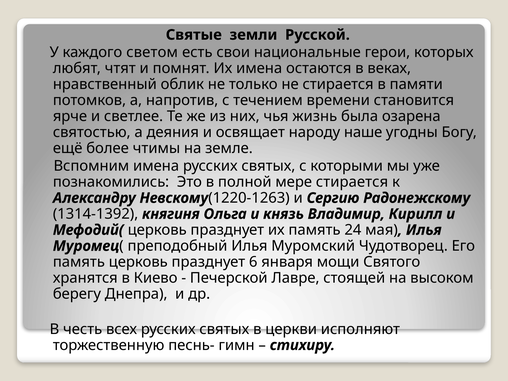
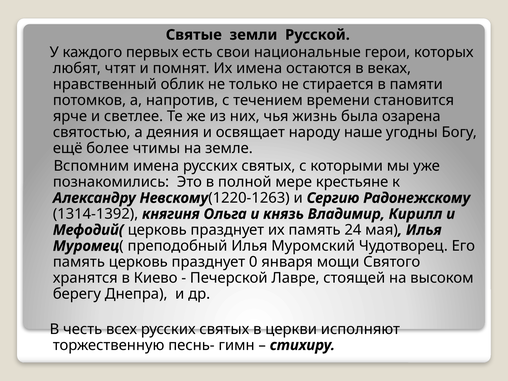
светом: светом -> первых (152, 52)
мере стирается: стирается -> крестьяне (352, 182)
6: 6 -> 0 (253, 262)
